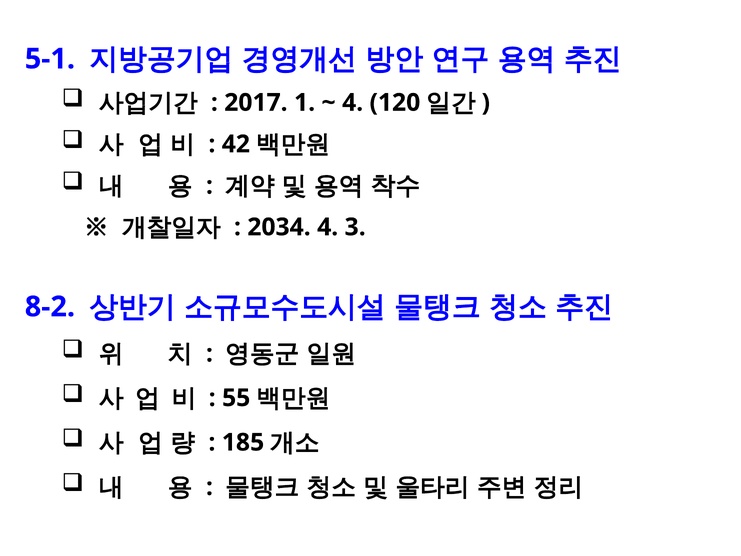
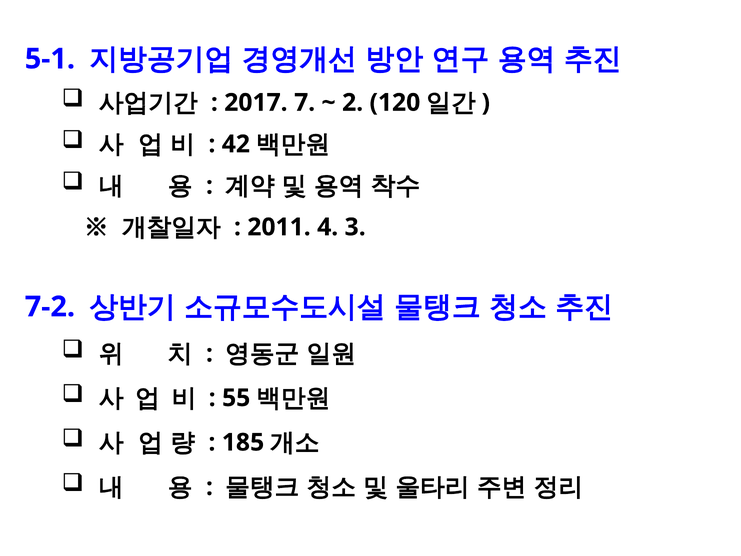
1: 1 -> 7 (305, 103)
4: 4 -> 2 (353, 103)
2034: 2034 -> 2011 (279, 227)
8-2: 8-2 -> 7-2 (50, 307)
